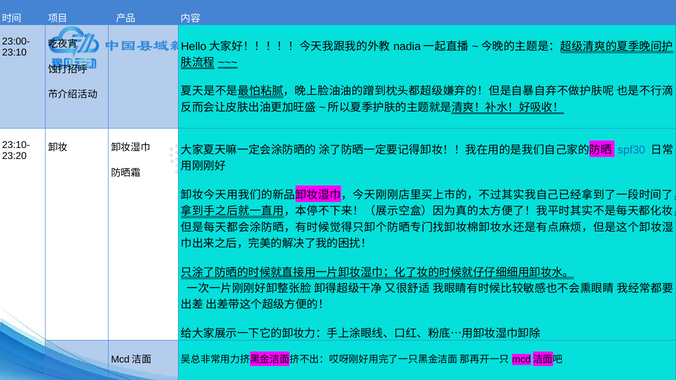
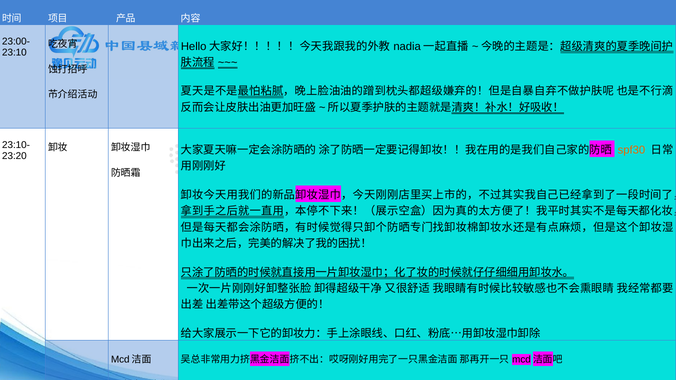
spf30 colour: blue -> orange (631, 150)
